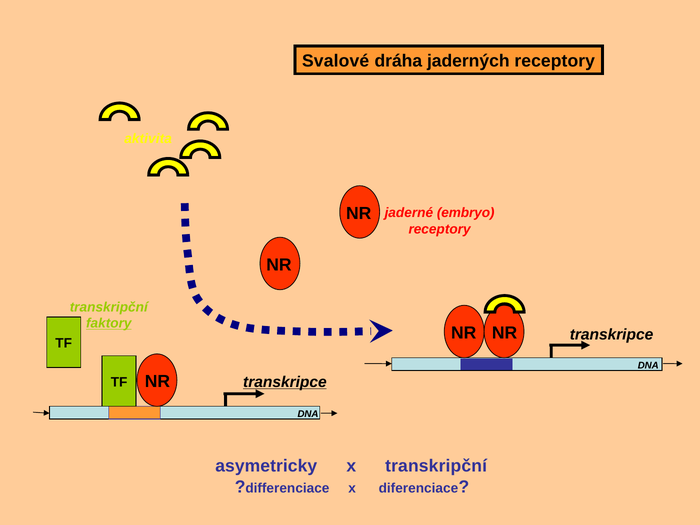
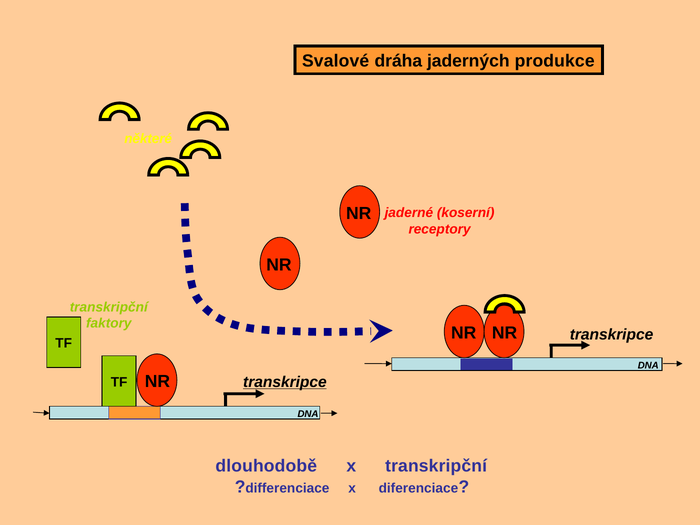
jaderných receptory: receptory -> produkce (555, 61)
aktivita: aktivita -> některé (148, 139)
embryo: embryo -> koserní (466, 213)
faktory underline: present -> none (109, 323)
asymetricky: asymetricky -> dlouhodobě (266, 466)
